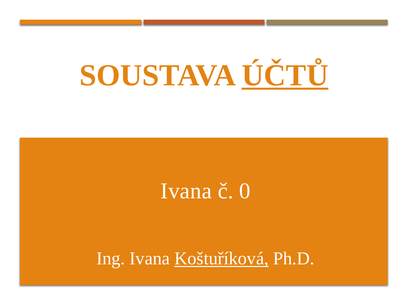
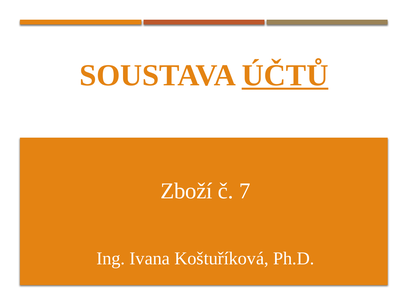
Ivana: Ivana -> Zboží (186, 191)
0: 0 -> 7 (245, 191)
Koštuříková underline: present -> none (222, 259)
